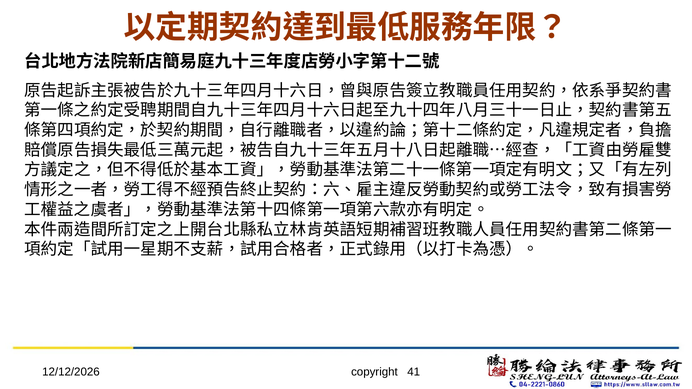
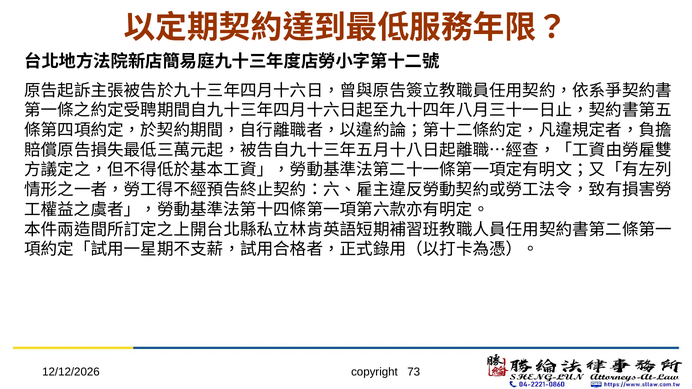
41: 41 -> 73 (414, 372)
